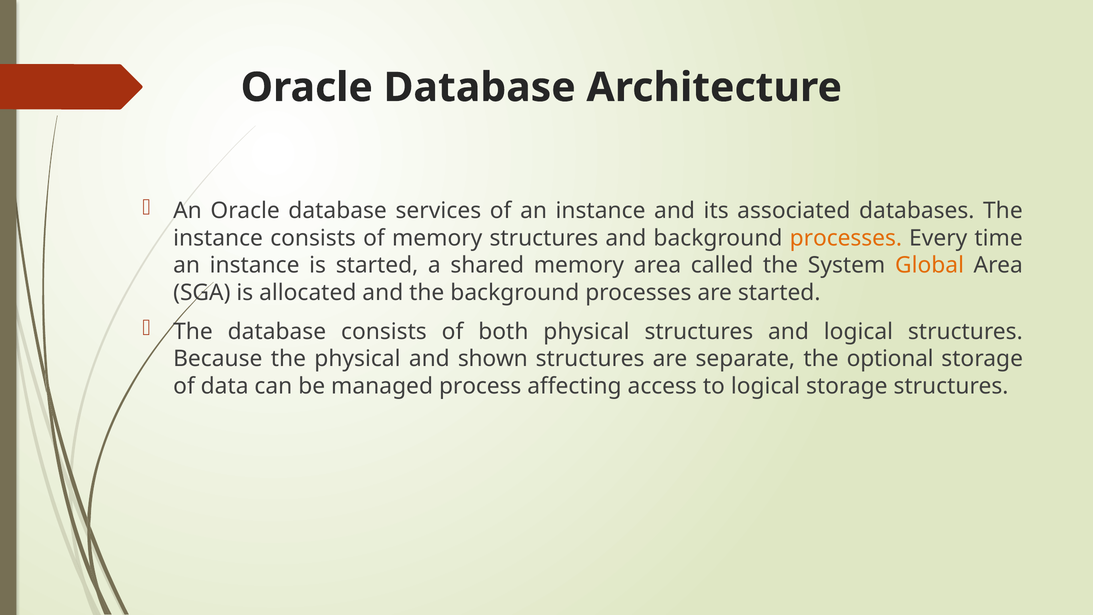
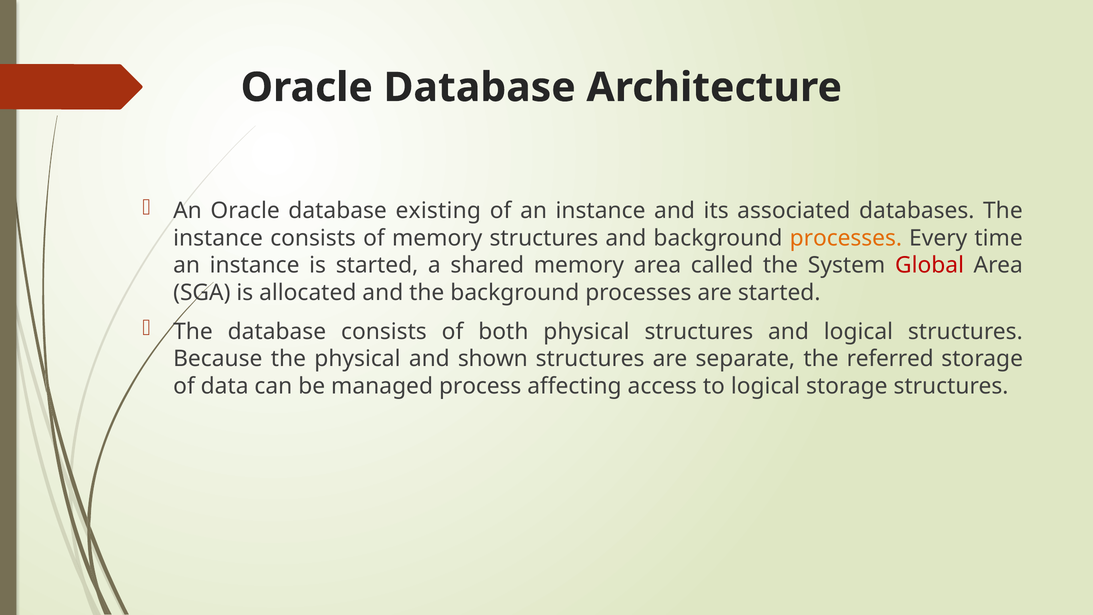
services: services -> existing (438, 211)
Global colour: orange -> red (930, 265)
optional: optional -> referred (890, 359)
